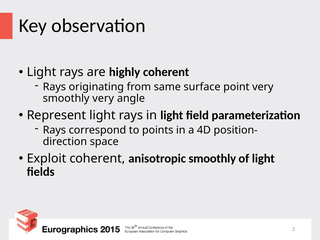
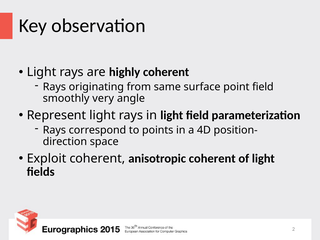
point very: very -> field (263, 87)
anisotropic smoothly: smoothly -> coherent (212, 158)
